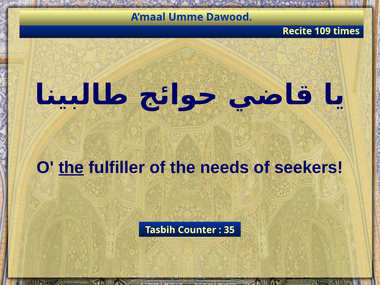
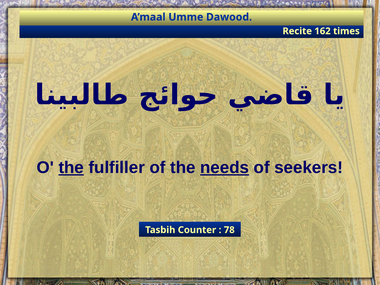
109: 109 -> 162 (323, 31)
needs underline: none -> present (225, 168)
35: 35 -> 78 (229, 230)
